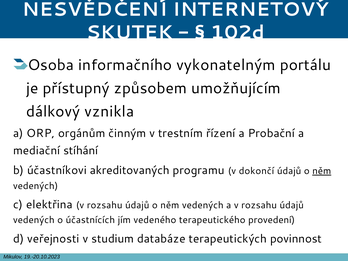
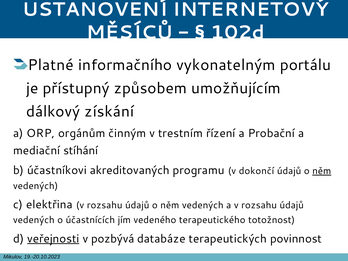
NESVĚDČENÍ: NESVĚDČENÍ -> USTANOVENÍ (95, 9)
SKUTEK: SKUTEK -> MĚSÍCŮ (129, 33)
Osoba: Osoba -> Platné (51, 65)
vznikla: vznikla -> získání (109, 111)
provedení: provedení -> totožnost (272, 220)
veřejnosti underline: none -> present (53, 239)
studium: studium -> pozbývá (113, 239)
